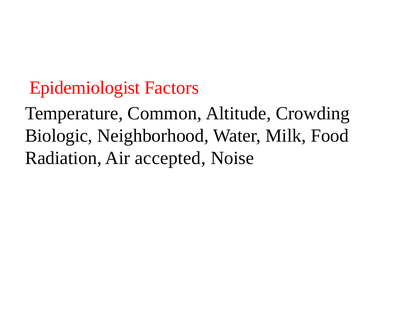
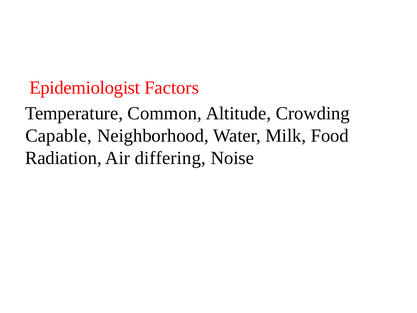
Biologic: Biologic -> Capable (59, 136)
accepted: accepted -> differing (170, 158)
